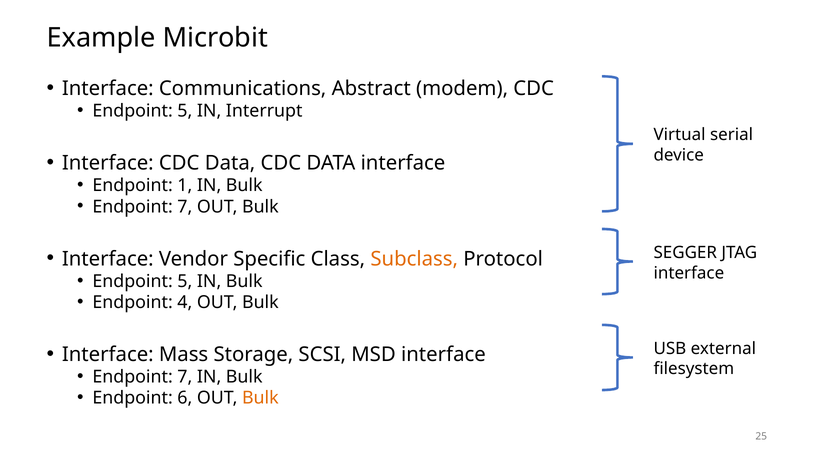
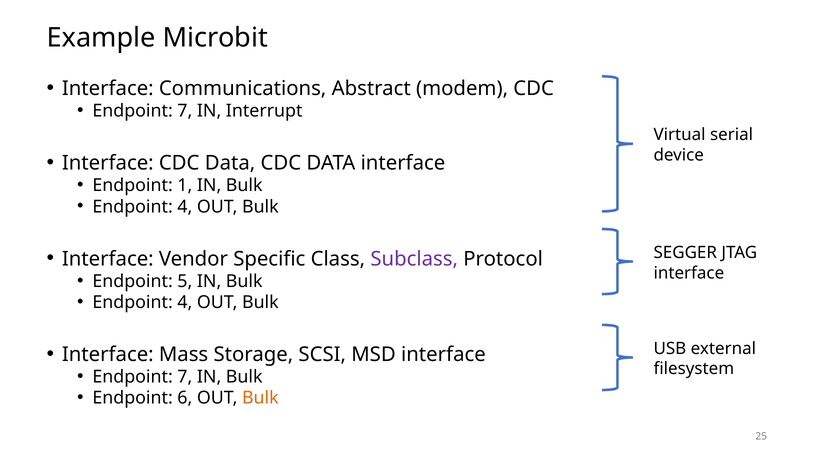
5: 5 -> 7 (185, 111)
7: 7 -> 4 (185, 207)
Subclass colour: orange -> purple (414, 259)
